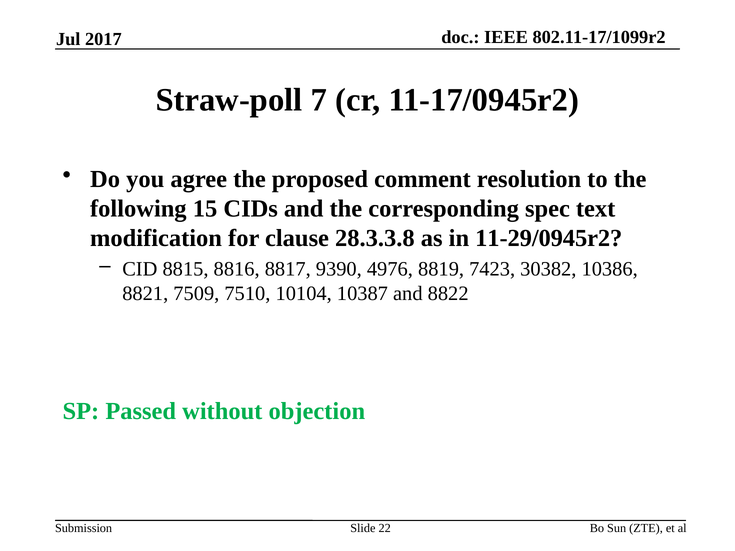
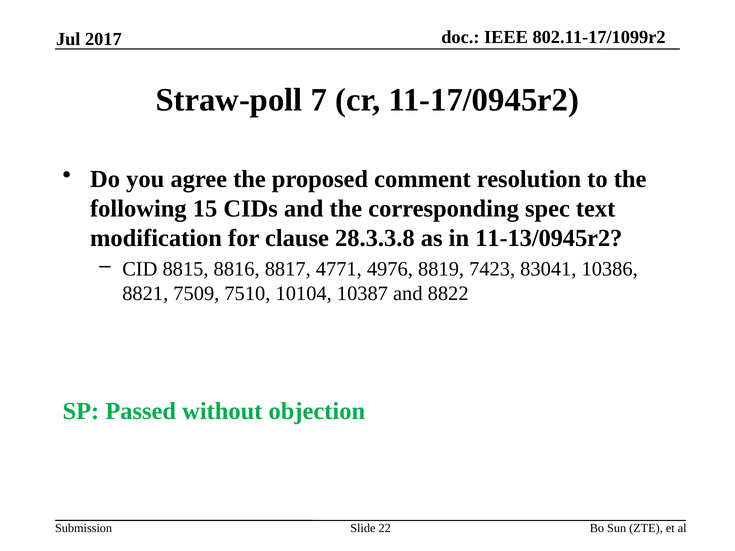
11-29/0945r2: 11-29/0945r2 -> 11-13/0945r2 (549, 238)
9390: 9390 -> 4771 (339, 269)
30382: 30382 -> 83041 (548, 269)
